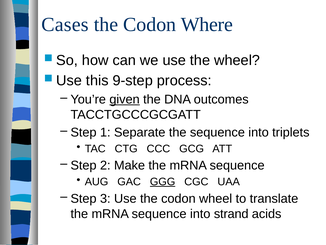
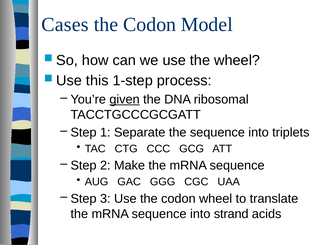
Where: Where -> Model (207, 24)
9-step: 9-step -> 1-step (133, 81)
outcomes: outcomes -> ribosomal (221, 99)
GGG underline: present -> none (163, 181)
